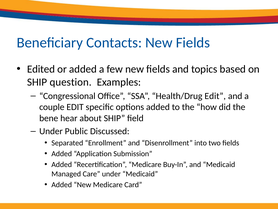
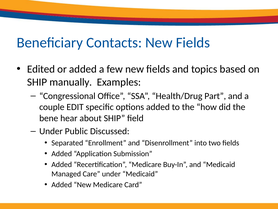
question: question -> manually (71, 82)
Health/Drug Edit: Edit -> Part (215, 96)
